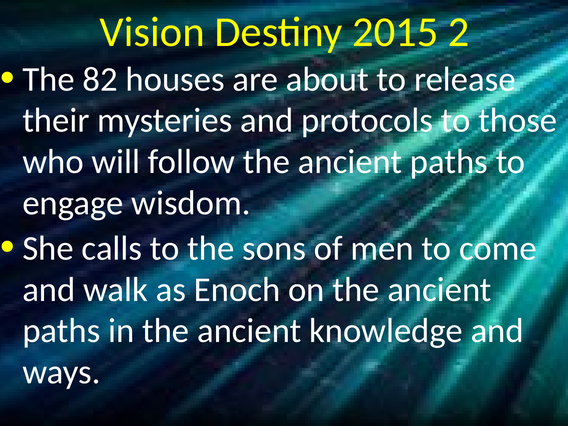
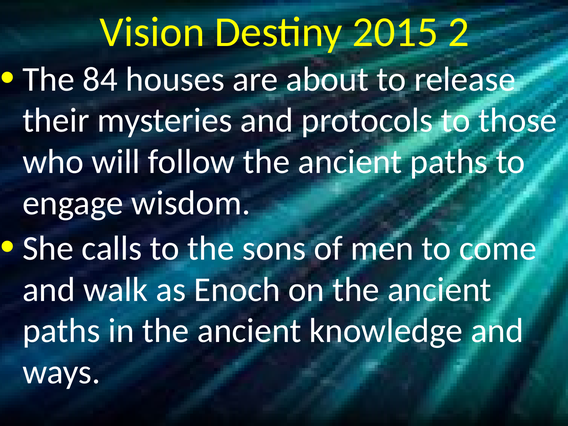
82: 82 -> 84 (100, 79)
